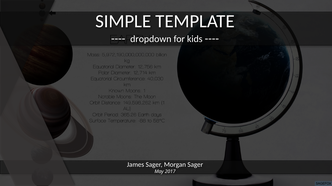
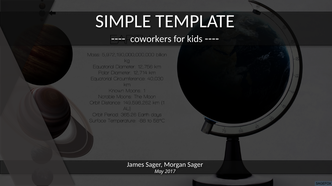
dropdown: dropdown -> coworkers (151, 39)
